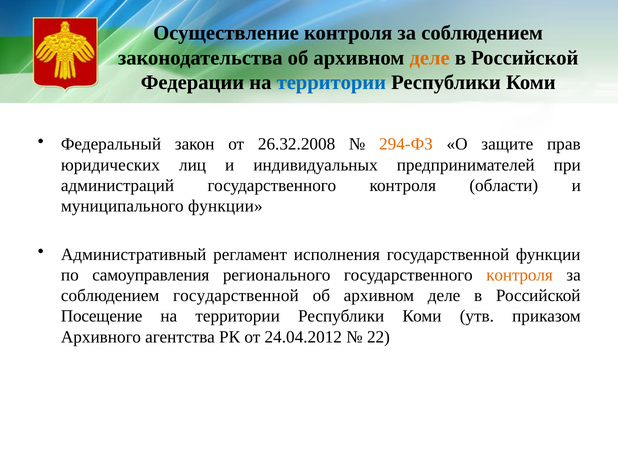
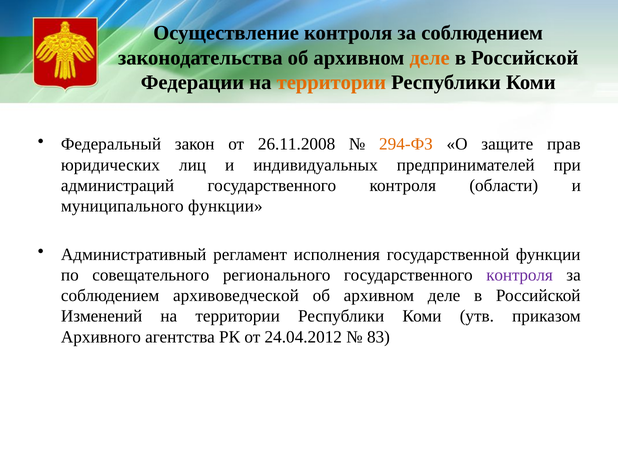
территории colour: blue -> orange (331, 82)
26.32.2008: 26.32.2008 -> 26.11.2008 (297, 144)
самоуправления: самоуправления -> совещательного (151, 275)
контроля colour: orange -> purple (520, 275)
соблюдением государственной: государственной -> архивоведческой (236, 295)
Посещение: Посещение -> Изменений (102, 316)
22: 22 -> 83 (378, 336)
